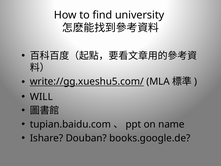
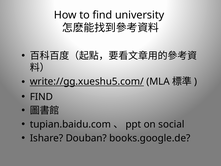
WILL: WILL -> FIND (41, 97)
name: name -> social (171, 124)
